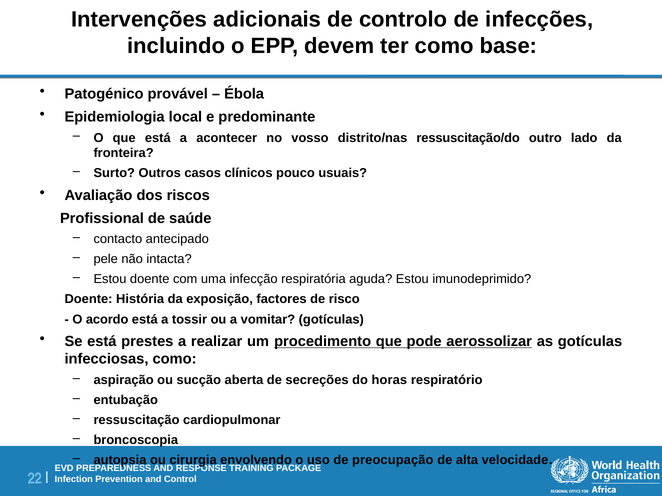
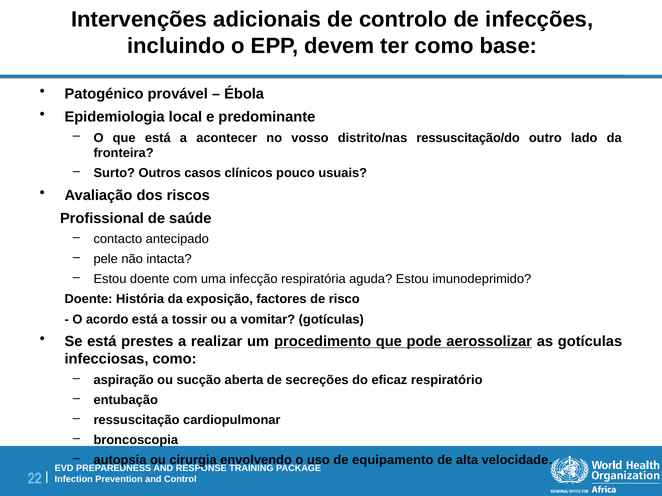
horas: horas -> eficaz (389, 380)
preocupação: preocupação -> equipamento (393, 460)
